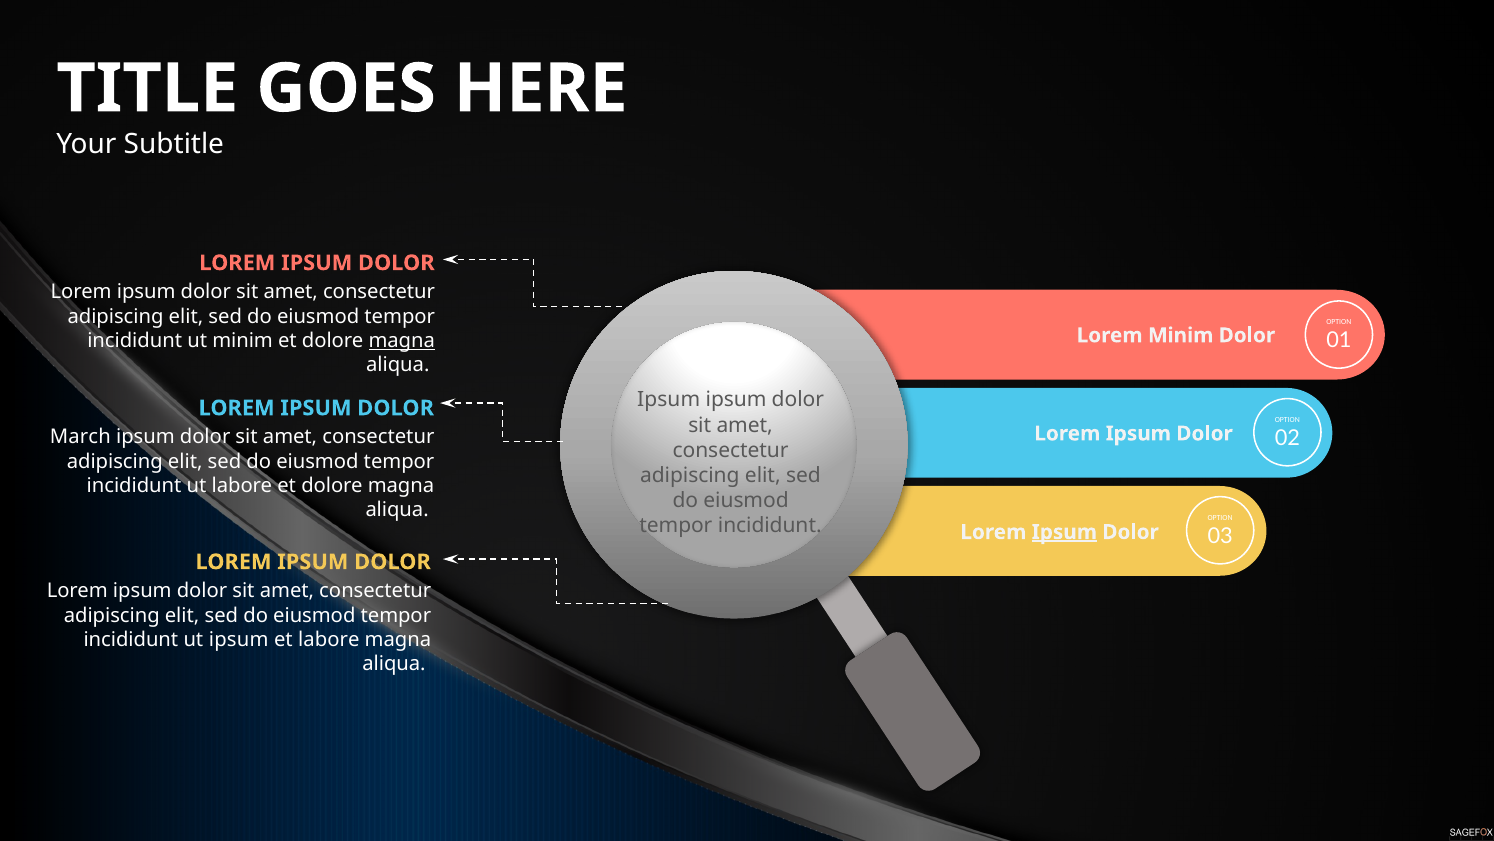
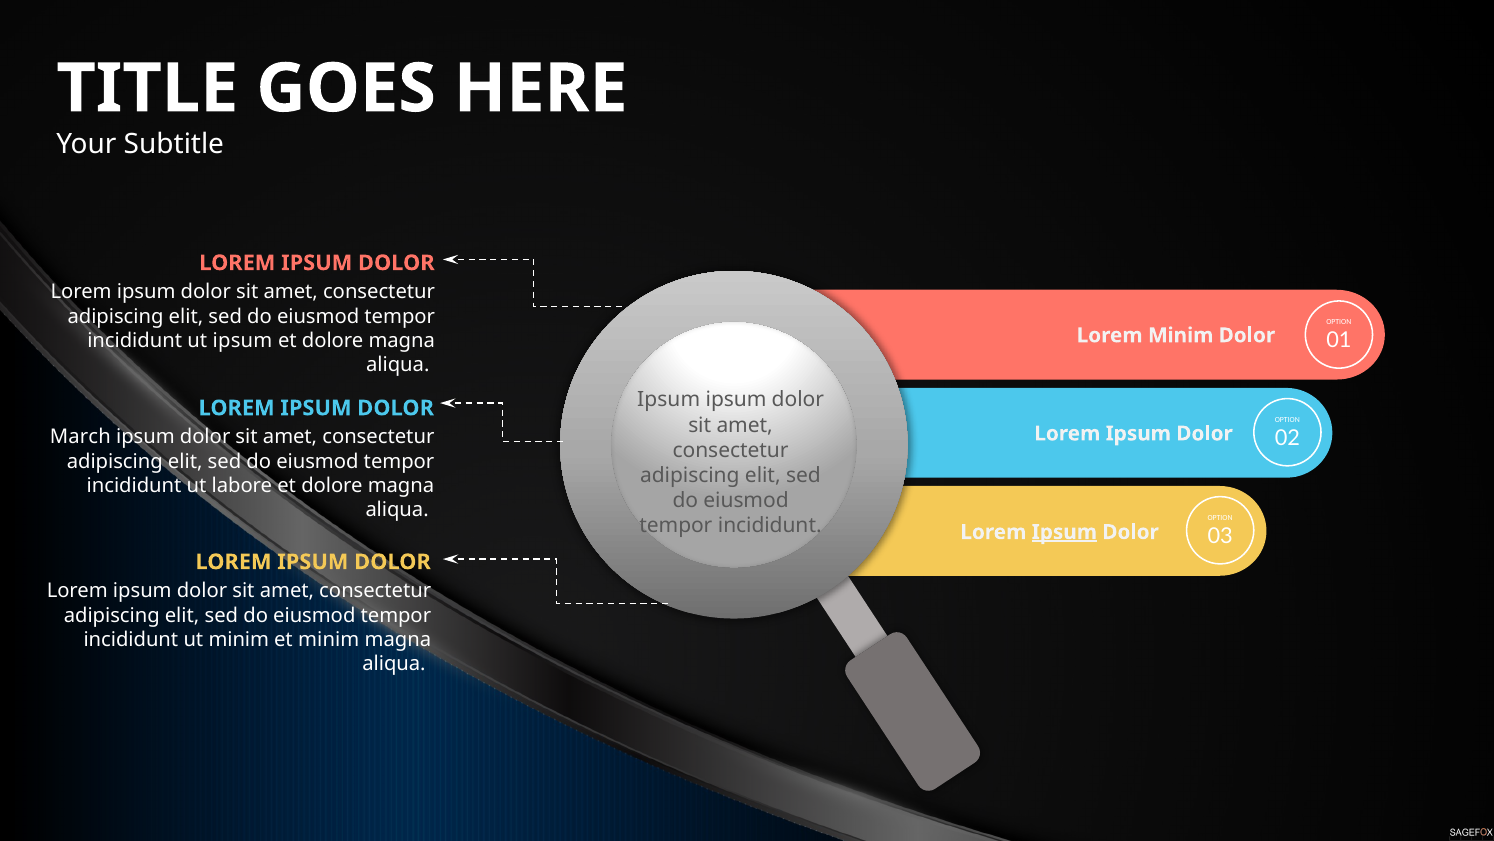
ut minim: minim -> ipsum (243, 341)
magna underline: present -> none (402, 341)
ut ipsum: ipsum -> minim (239, 639)
et labore: labore -> minim (329, 639)
